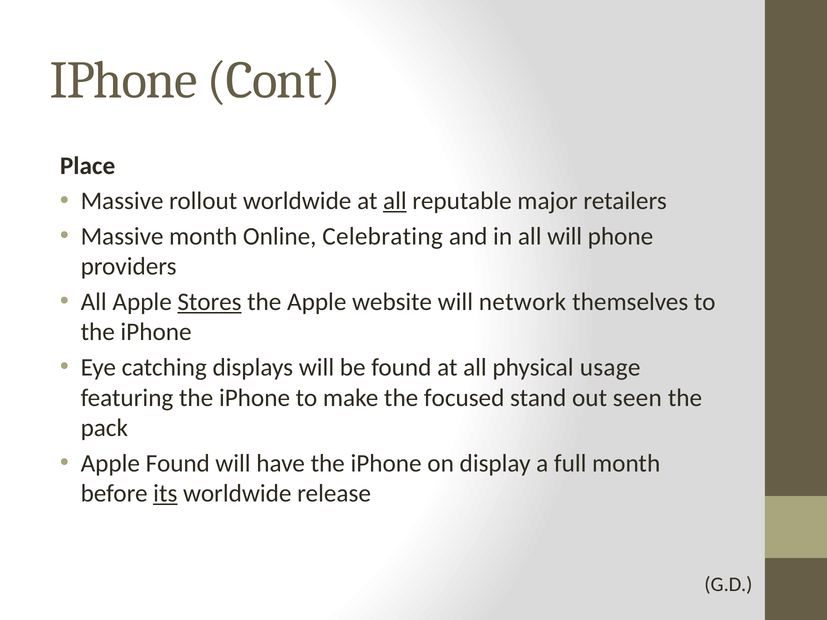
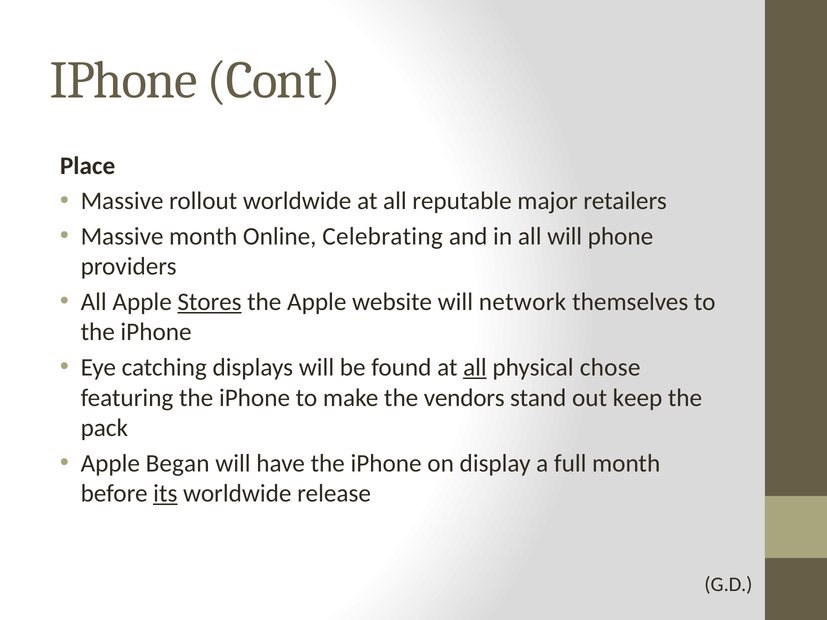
all underline: present -> none (395, 201)
all underline: none -> present (475, 368)
usage: usage -> chose (610, 368)
focused: focused -> vendors (464, 398)
seen: seen -> keep (637, 398)
Apple Found: Found -> Began (178, 464)
